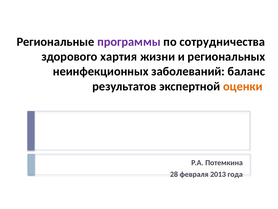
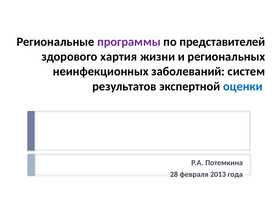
сотрудничества: сотрудничества -> представителей (222, 42)
баланс: баланс -> систем (246, 71)
оценки colour: orange -> blue (243, 86)
